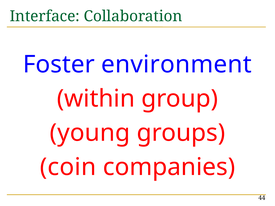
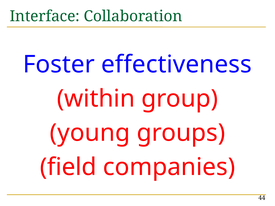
environment: environment -> effectiveness (176, 65)
coin: coin -> field (68, 167)
